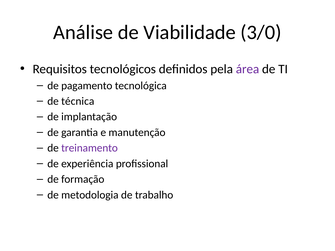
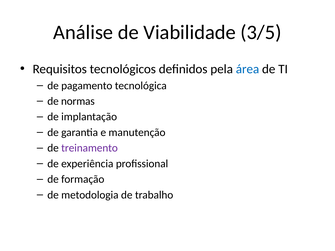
3/0: 3/0 -> 3/5 (261, 32)
área colour: purple -> blue (248, 69)
técnica: técnica -> normas (78, 101)
